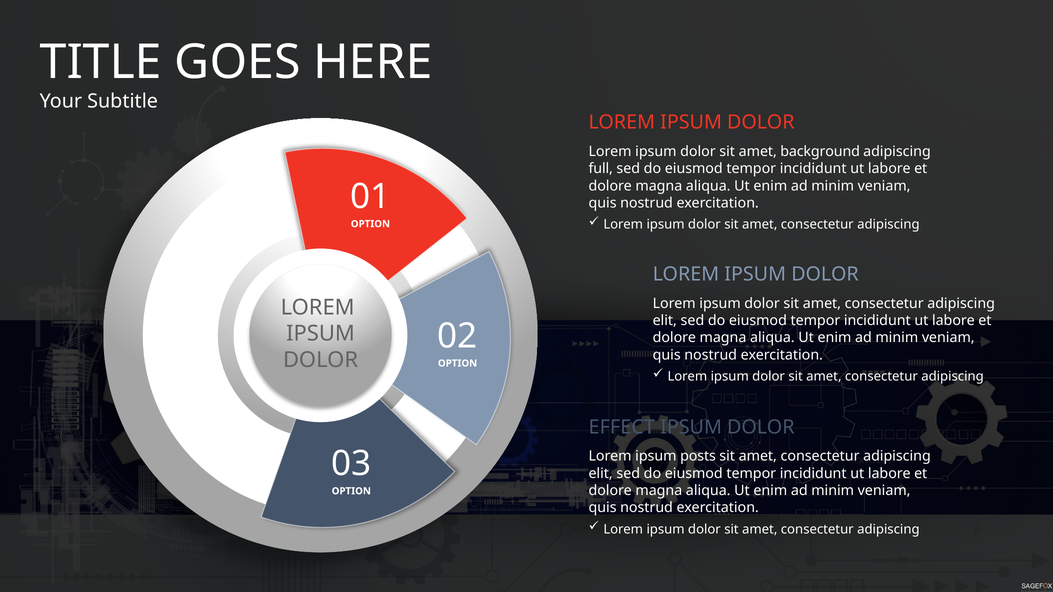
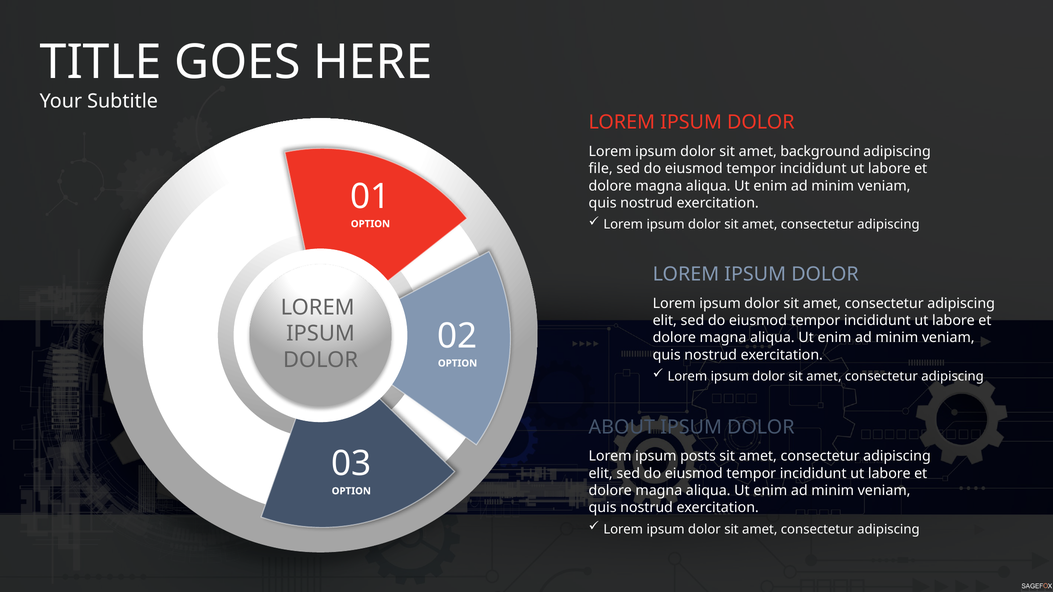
full: full -> file (601, 169)
EFFECT: EFFECT -> ABOUT (622, 427)
